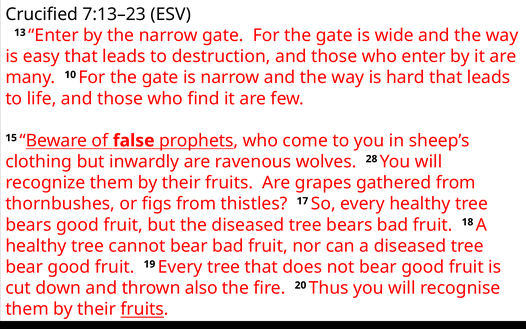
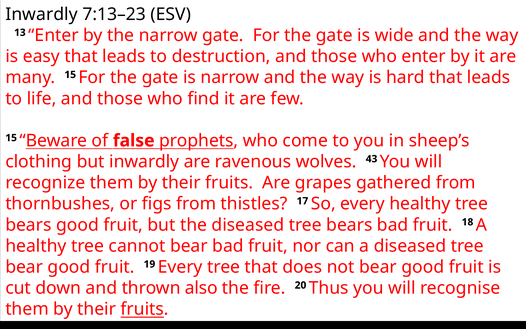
Crucified: Crucified -> Inwardly (42, 14)
many 10: 10 -> 15 (70, 75)
28: 28 -> 43 (372, 159)
